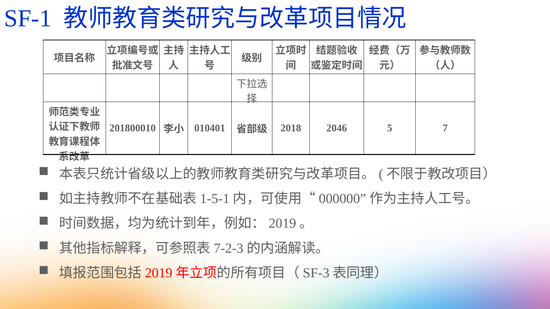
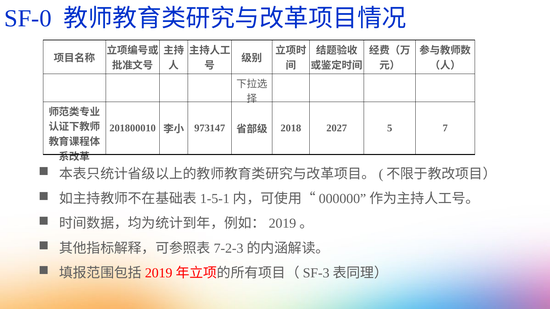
SF-1: SF-1 -> SF-0 (28, 18)
010401: 010401 -> 973147 (210, 128)
2046: 2046 -> 2027 (337, 128)
